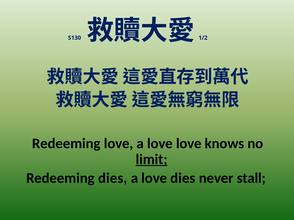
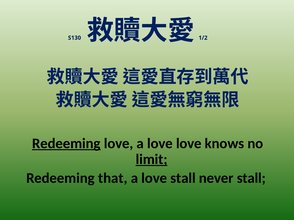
Redeeming underline: none -> present (66, 144)
Redeeming dies: dies -> that (113, 178)
love dies: dies -> stall (183, 178)
